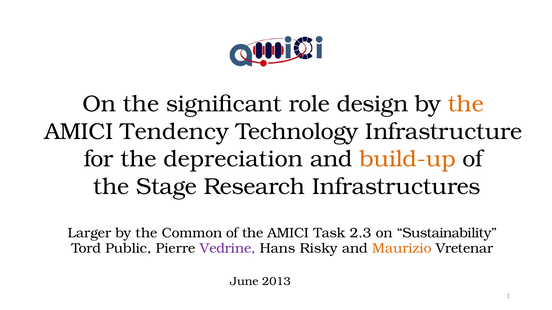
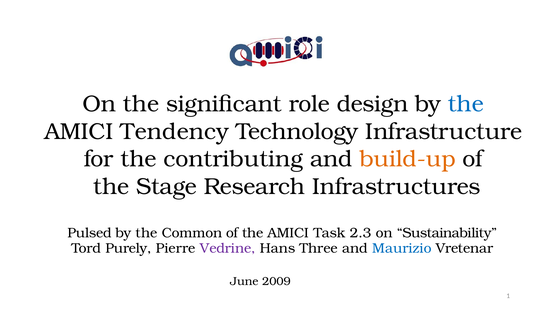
the colour: orange -> blue (466, 104)
depreciation: depreciation -> contributing (233, 159)
Larger: Larger -> Pulsed (90, 233)
Public: Public -> Purely (129, 249)
Risky: Risky -> Three (319, 249)
Maurizio colour: orange -> blue (402, 249)
2013: 2013 -> 2009 (276, 282)
